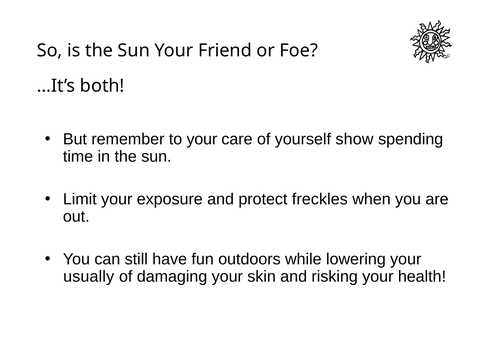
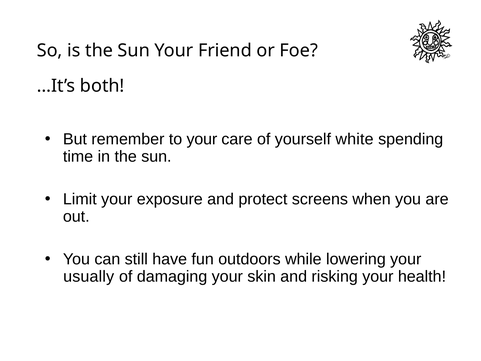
show: show -> white (354, 139)
freckles: freckles -> screens (320, 199)
